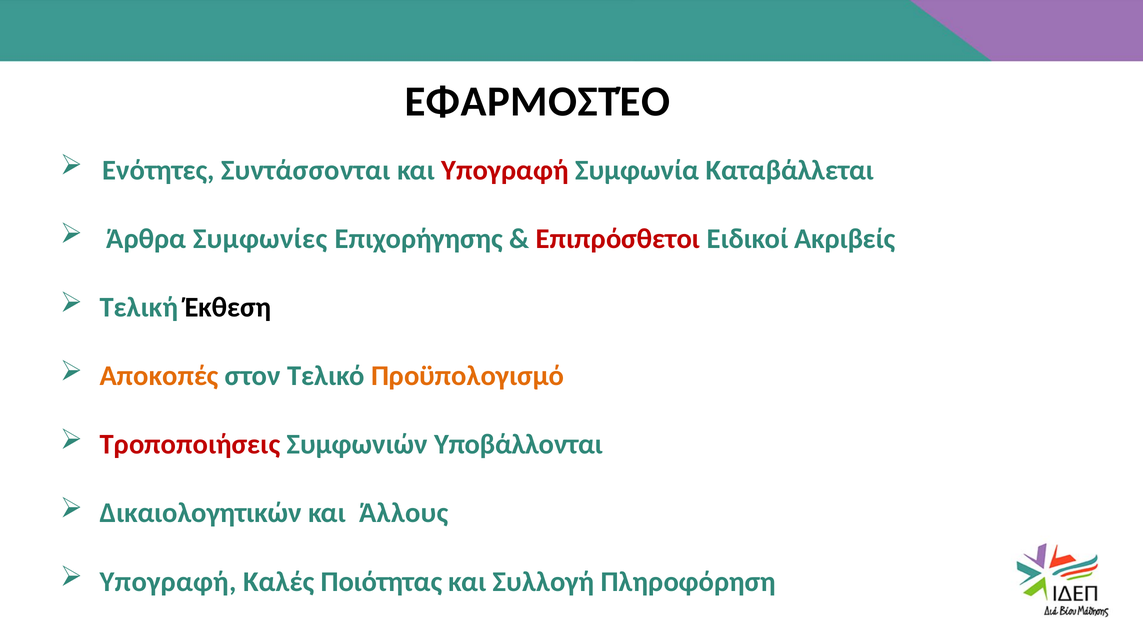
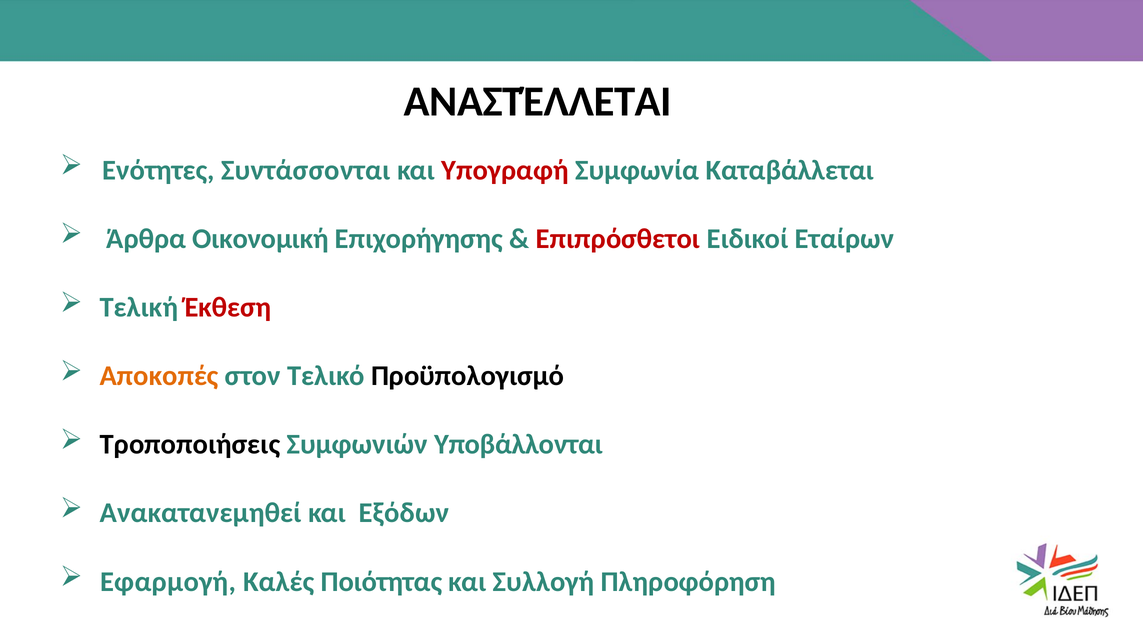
ΕΦΑΡΜΟΣΤΈΟ: ΕΦΑΡΜΟΣΤΈΟ -> ΑΝΑΣΤΈΛΛΕΤΑΙ (538, 102)
Συμφωνίες: Συμφωνίες -> Οικονομική (261, 239)
Ακριβείς: Ακριβείς -> Εταίρων (845, 239)
Έκθεση colour: black -> red (228, 307)
Προϋπολογισμό colour: orange -> black (468, 376)
Τροποποιήσεις colour: red -> black (190, 444)
Δικαιολογητικών: Δικαιολογητικών -> Ανακατανεμηθεί (201, 513)
Άλλους: Άλλους -> Εξόδων (404, 513)
Υπογραφή: Υπογραφή -> Εφαρμογή (168, 582)
